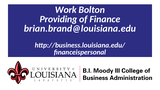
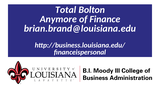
Work: Work -> Total (66, 10)
Providing: Providing -> Anymore (58, 19)
